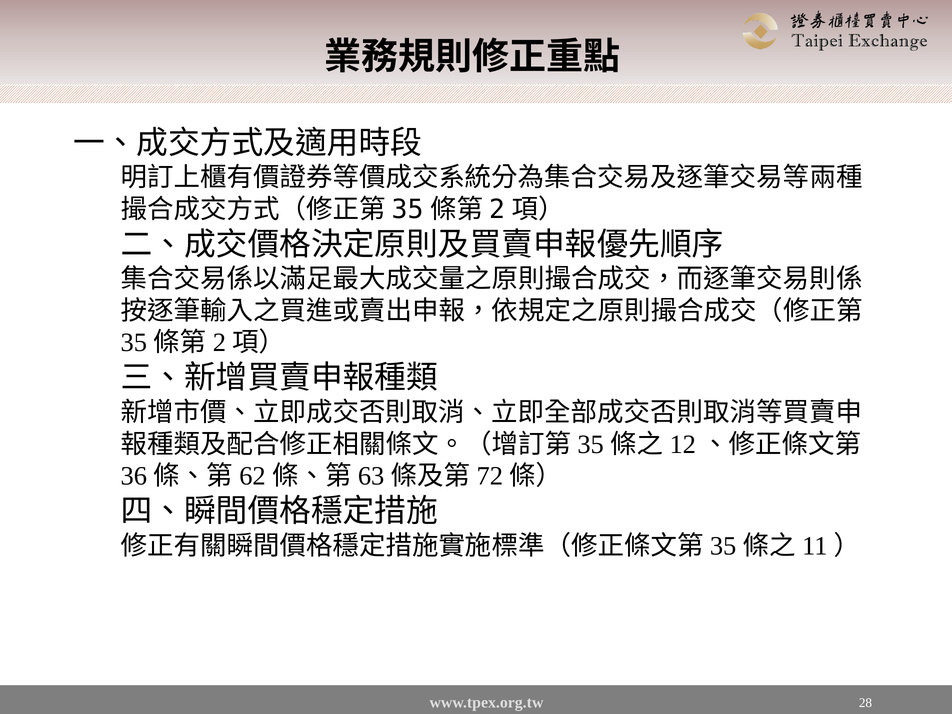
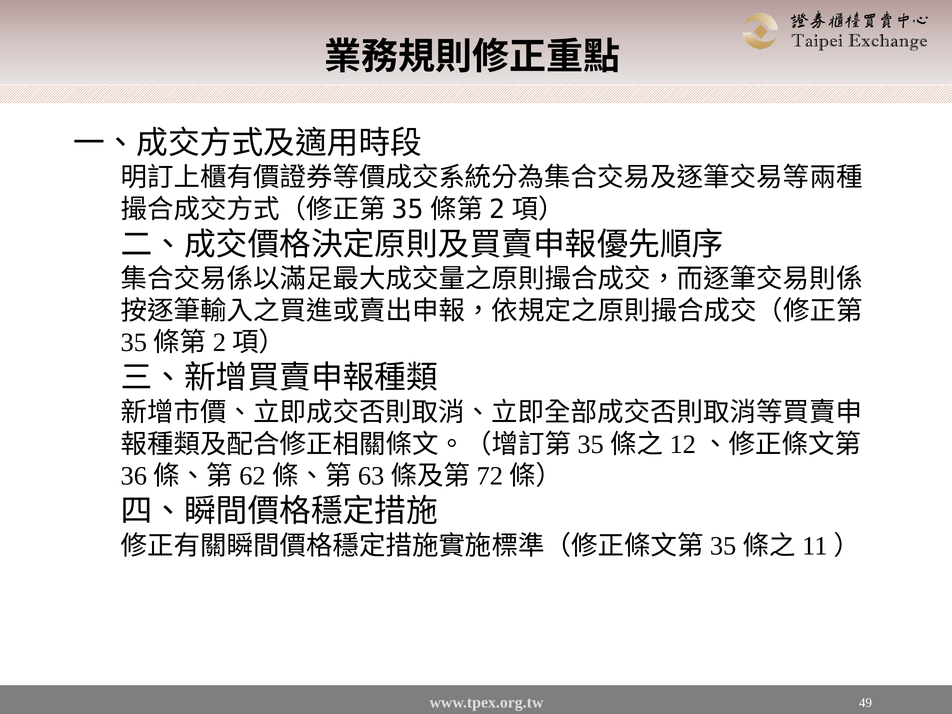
28: 28 -> 49 (865, 703)
